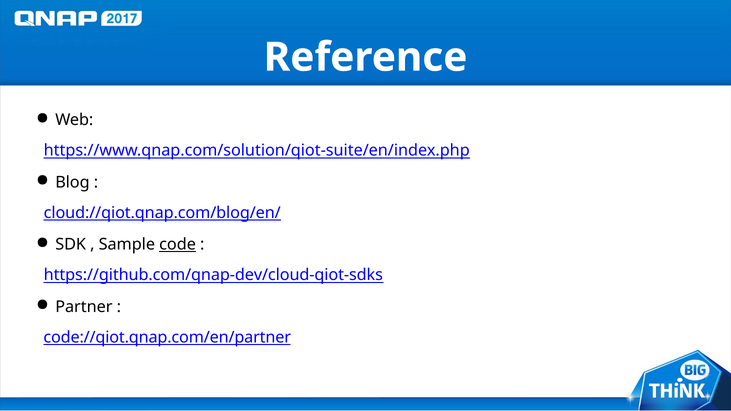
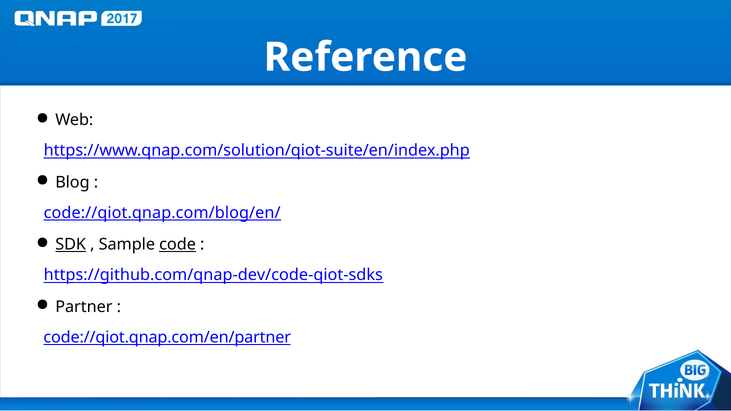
cloud://qiot.qnap.com/blog/en/: cloud://qiot.qnap.com/blog/en/ -> code://qiot.qnap.com/blog/en/ (162, 213)
SDK underline: none -> present (71, 245)
https://github.com/qnap-dev/cloud-qiot-sdks: https://github.com/qnap-dev/cloud-qiot-sdks -> https://github.com/qnap-dev/code-qiot-sdks (213, 275)
